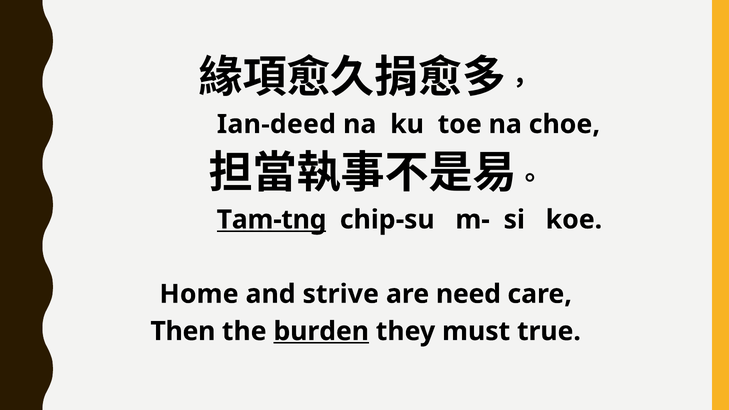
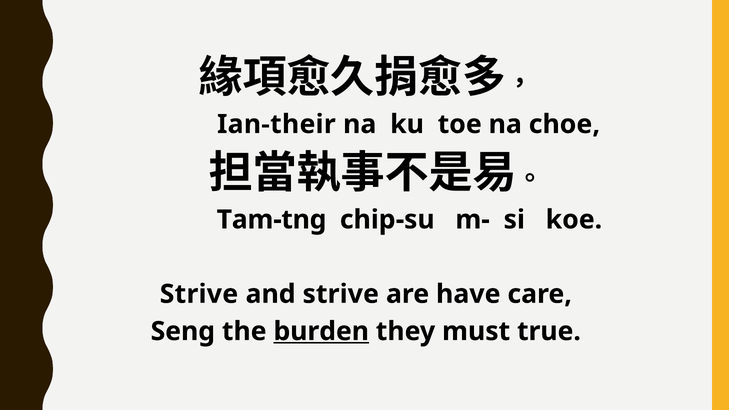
Ian-deed: Ian-deed -> Ian-their (276, 124)
Tam-tng underline: present -> none (272, 220)
Home: Home -> Strive (199, 294)
need: need -> have (468, 294)
Then: Then -> Seng (183, 331)
